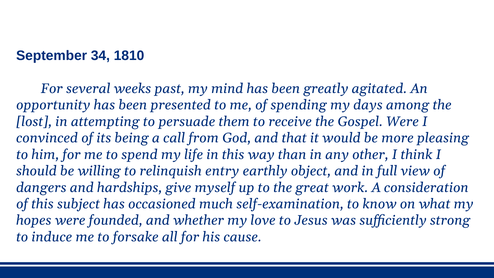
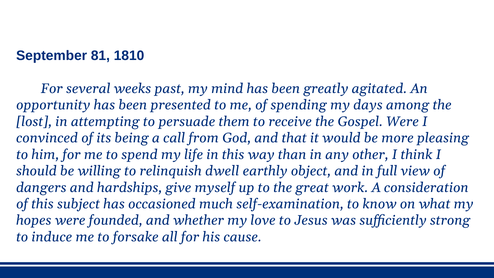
34: 34 -> 81 (100, 56)
entry: entry -> dwell (222, 171)
